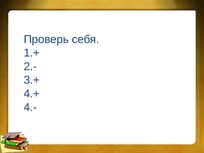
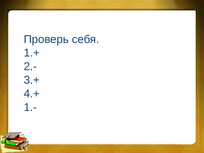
4.-: 4.- -> 1.- (30, 107)
